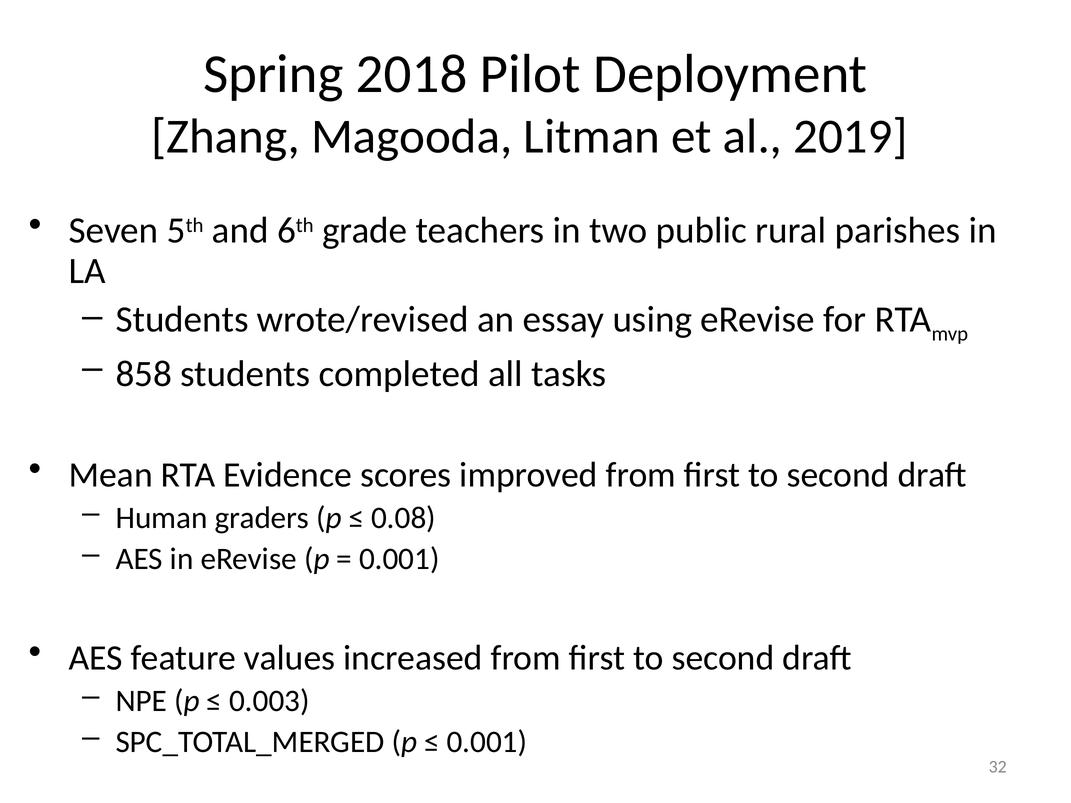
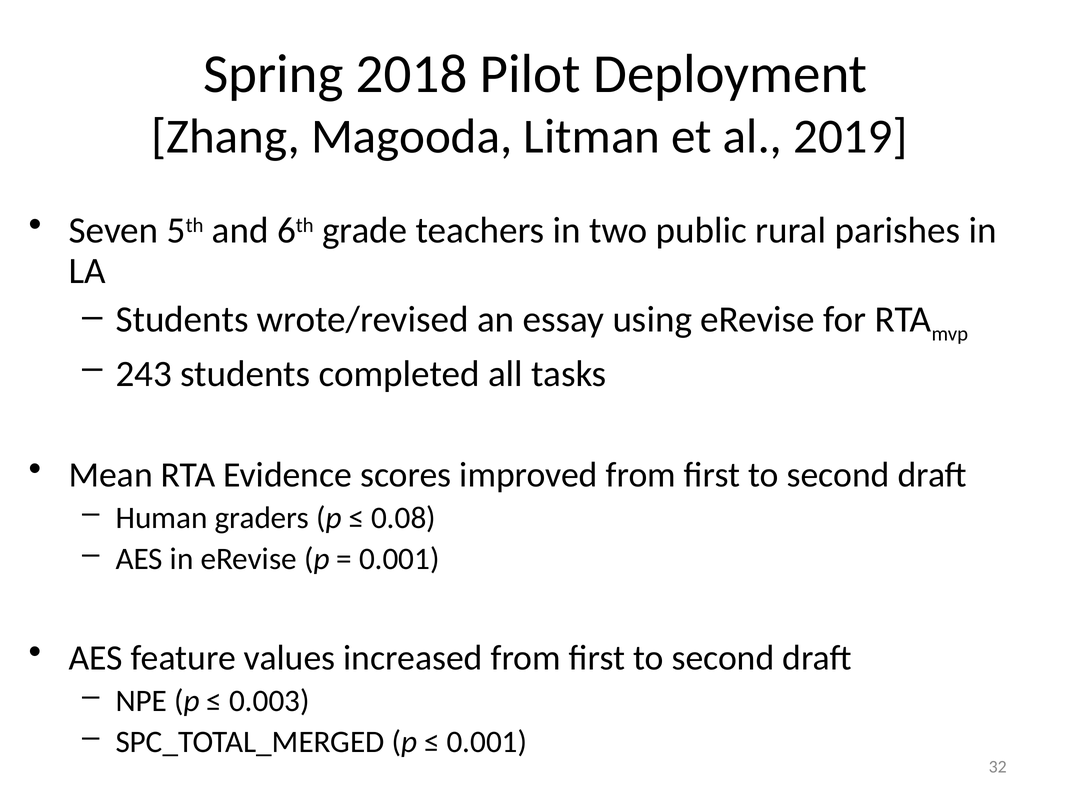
858: 858 -> 243 (144, 374)
